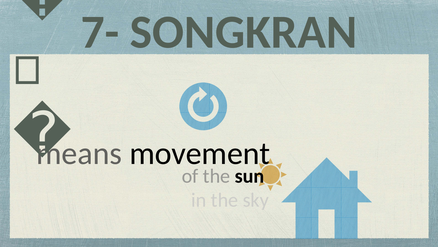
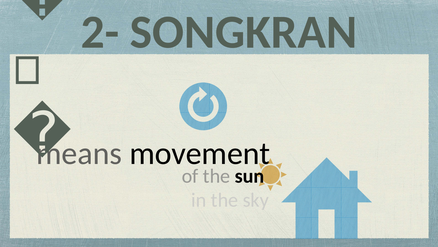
7-: 7- -> 2- (100, 32)
